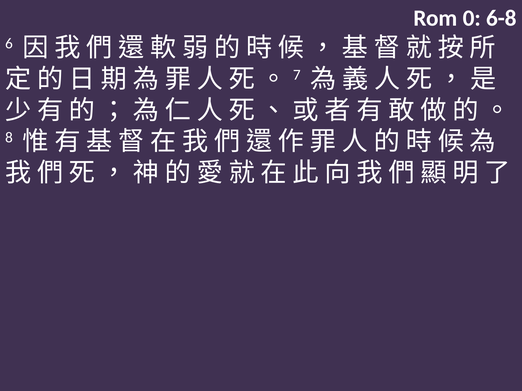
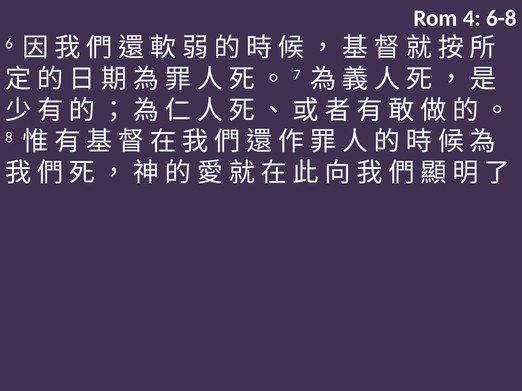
0: 0 -> 4 (472, 18)
